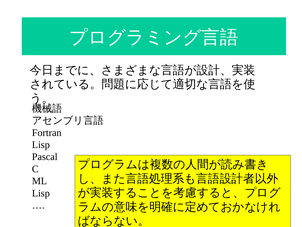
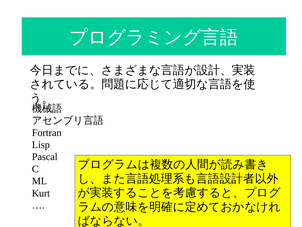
Lisp: Lisp -> Kurt (41, 193)
